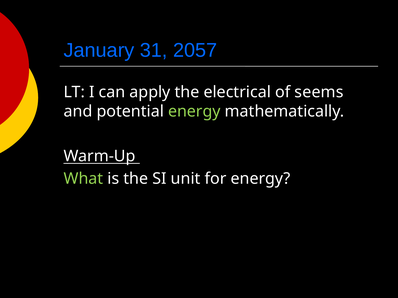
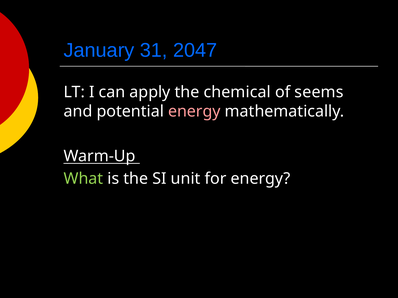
2057: 2057 -> 2047 (195, 50)
electrical: electrical -> chemical (237, 92)
energy colour: light green -> pink (194, 112)
